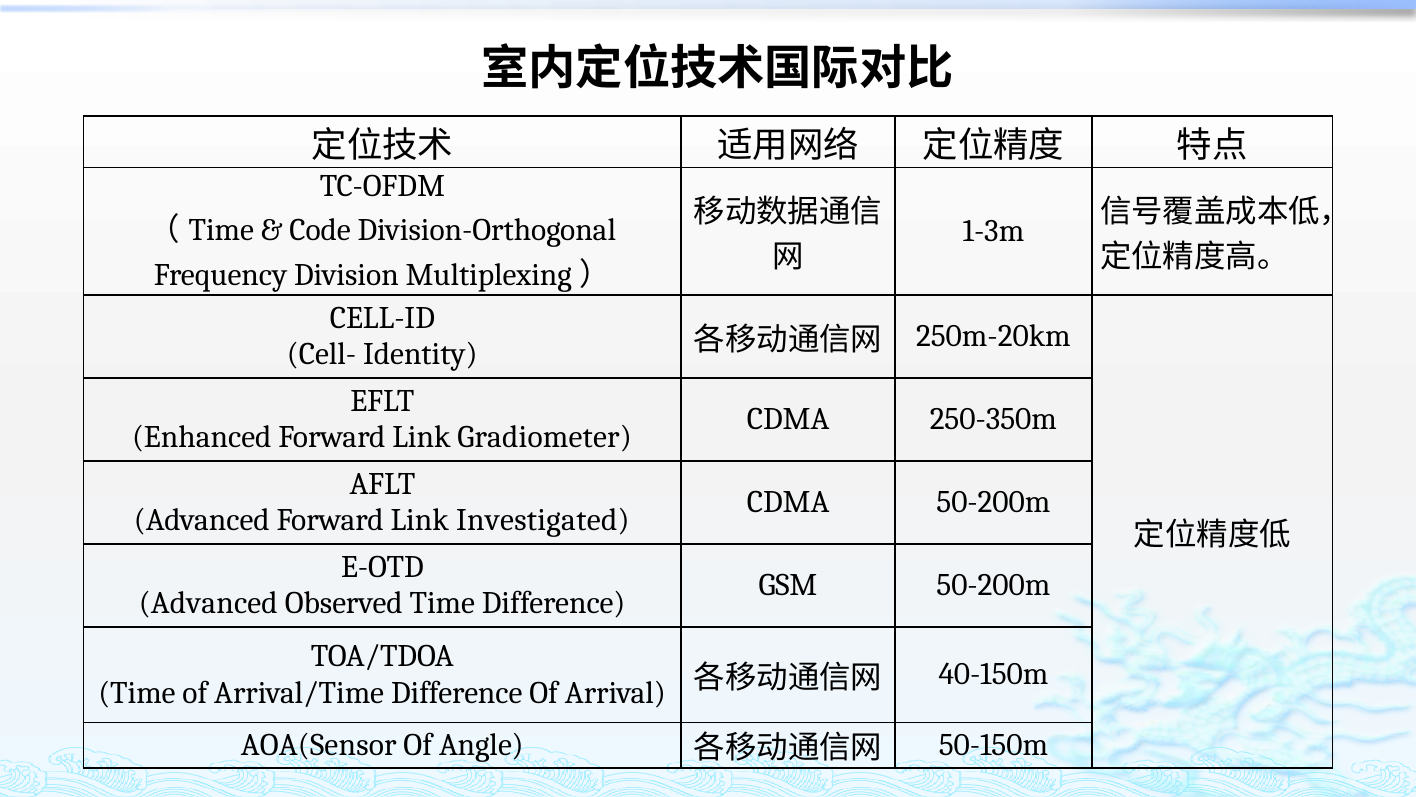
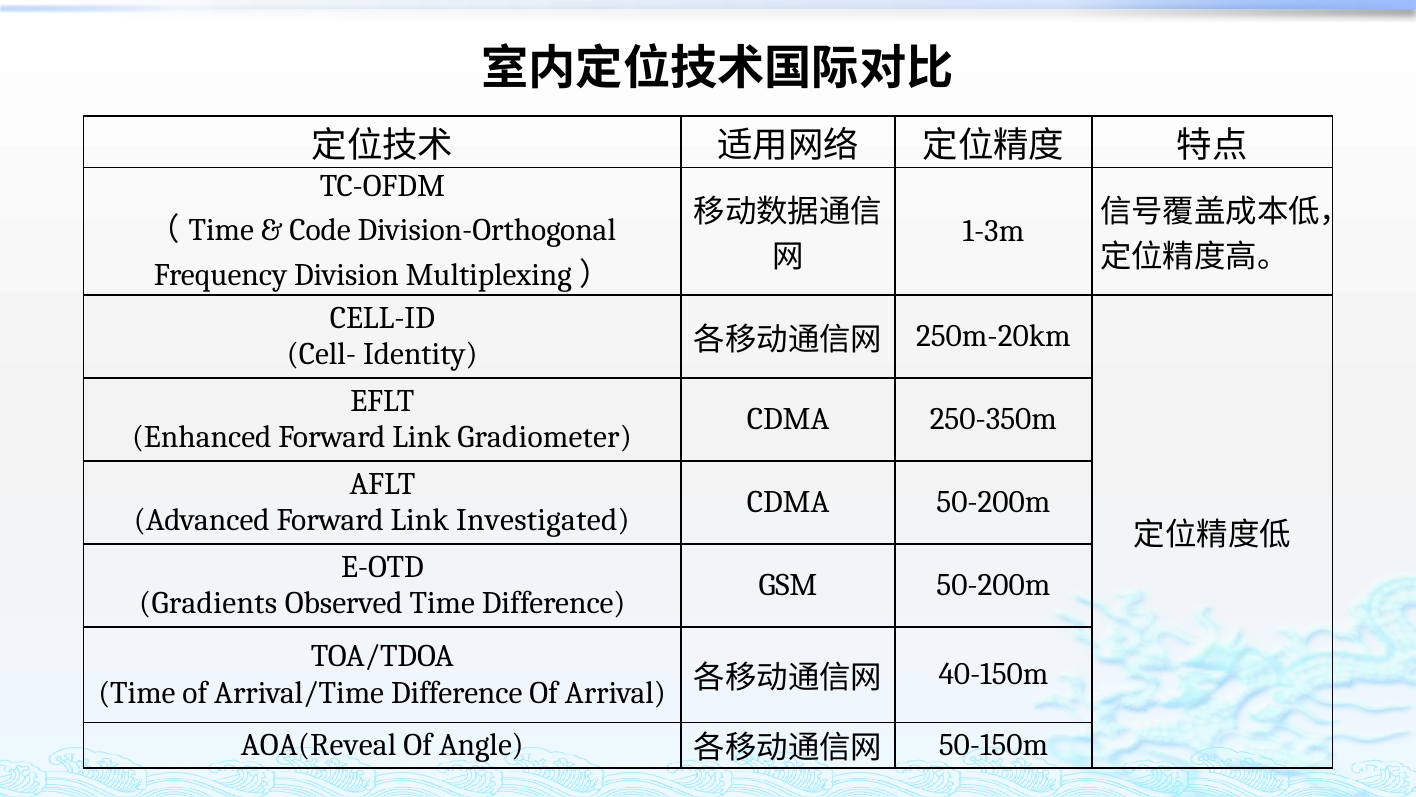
Advanced: Advanced -> Gradients (208, 603)
AOA(Sensor: AOA(Sensor -> AOA(Reveal (319, 745)
